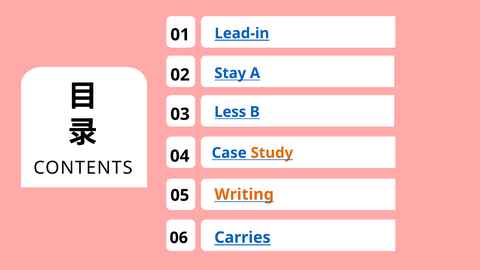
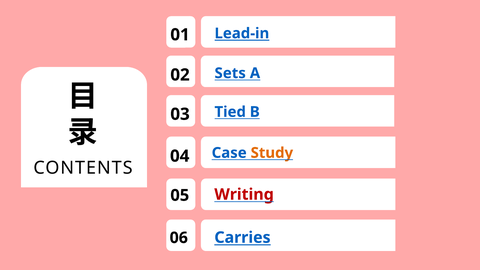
Stay: Stay -> Sets (230, 73)
Less: Less -> Tied (230, 112)
Writing colour: orange -> red (244, 194)
